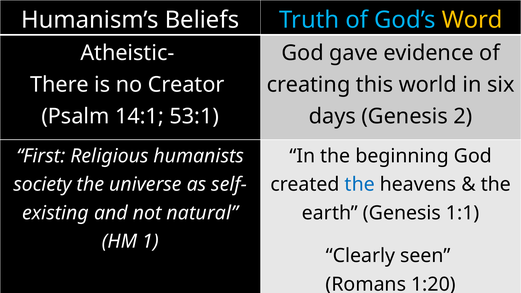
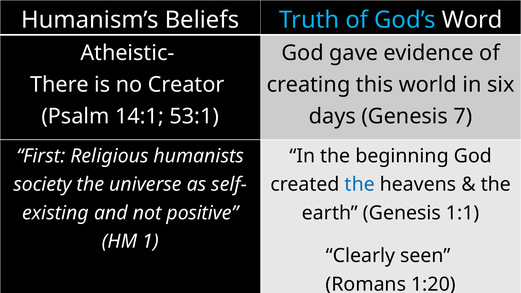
Word colour: yellow -> white (472, 20)
2: 2 -> 7 (463, 116)
natural: natural -> positive (202, 213)
